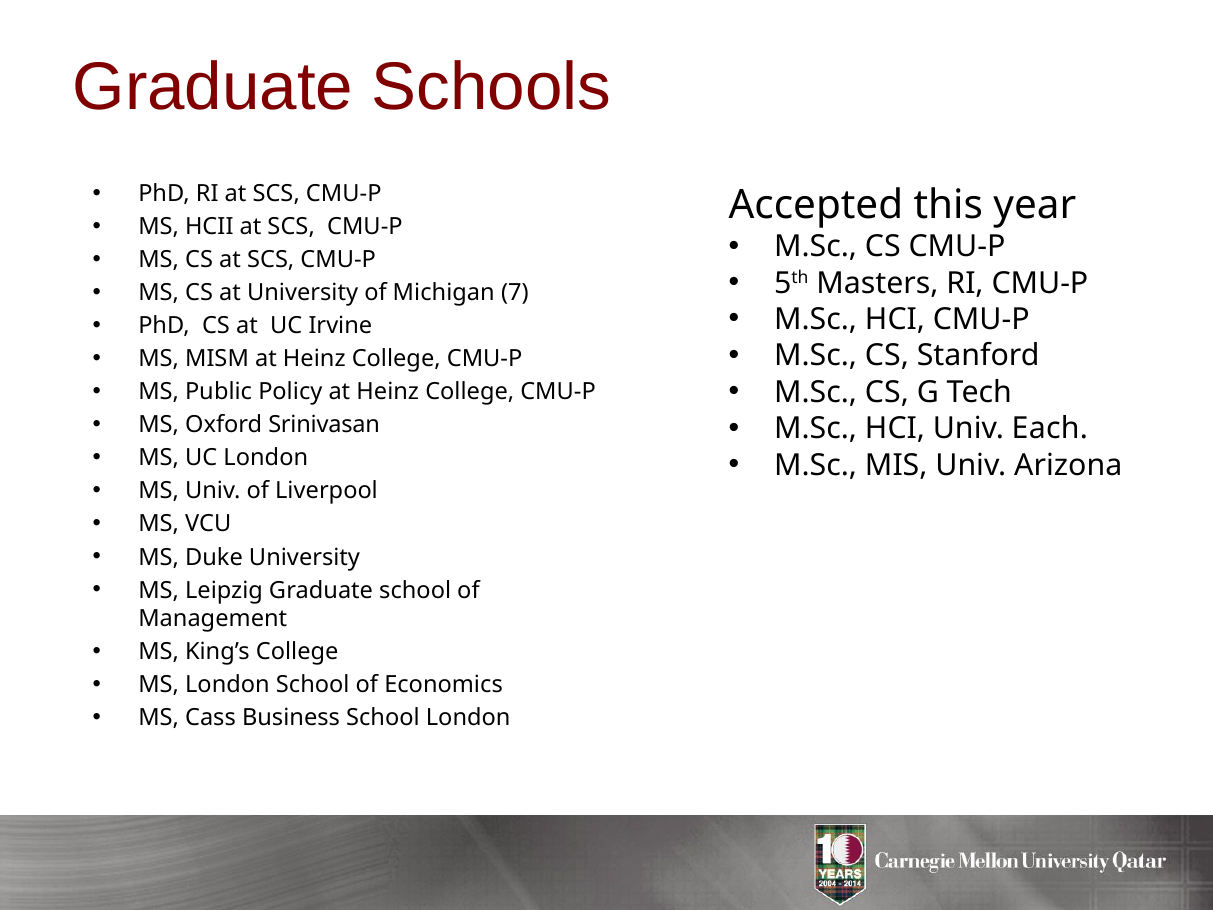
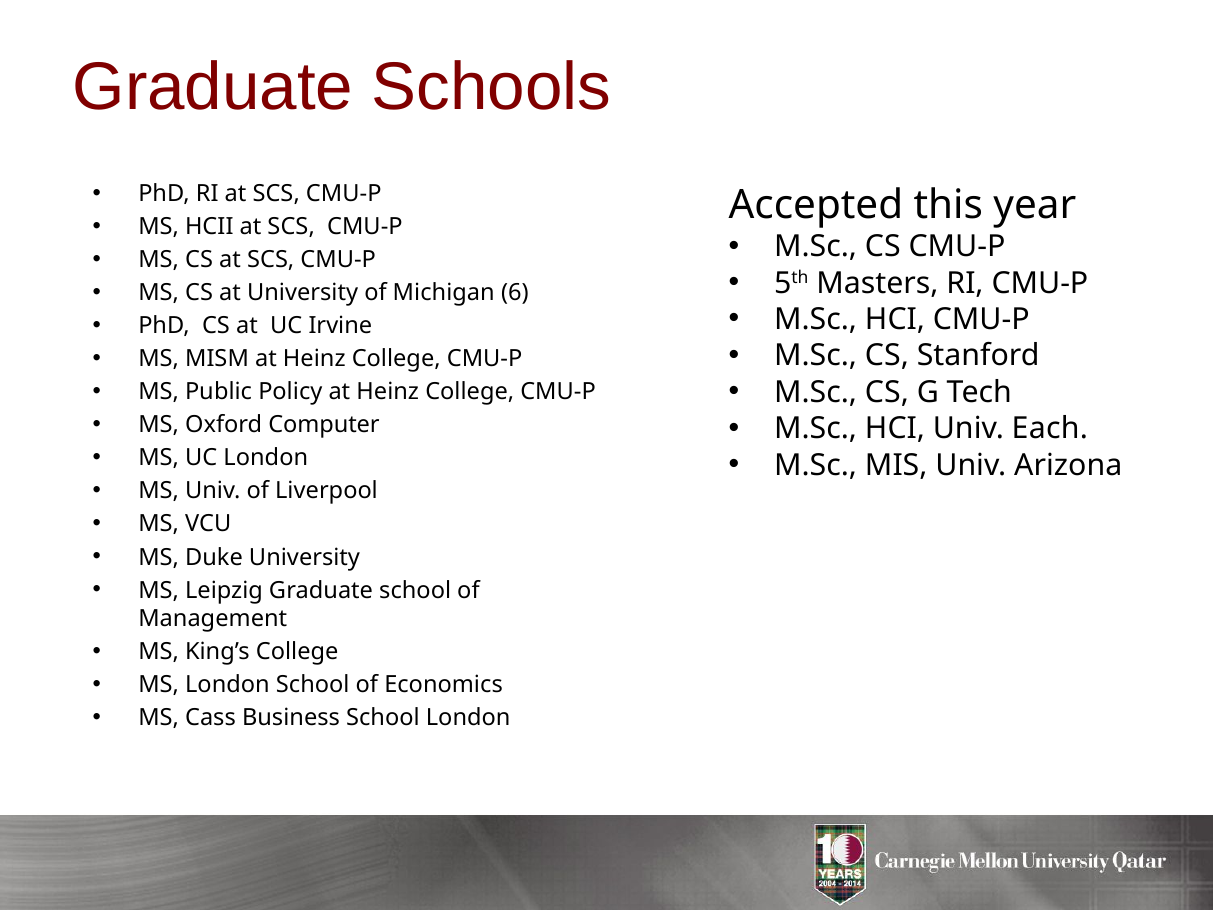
7: 7 -> 6 (515, 293)
Srinivasan: Srinivasan -> Computer (324, 425)
